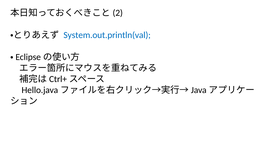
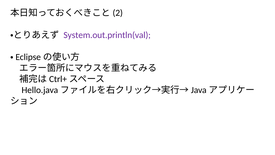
System.out.println(val colour: blue -> purple (107, 35)
